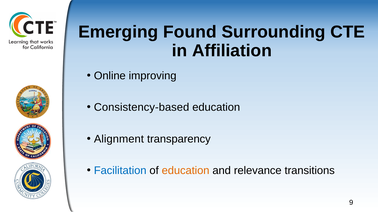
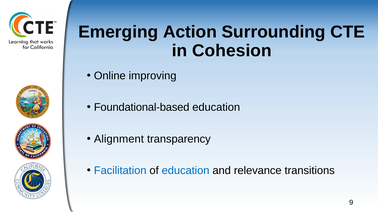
Found: Found -> Action (190, 32)
Affiliation: Affiliation -> Cohesion (232, 51)
Consistency-based: Consistency-based -> Foundational-based (142, 108)
education colour: orange -> blue (186, 171)
